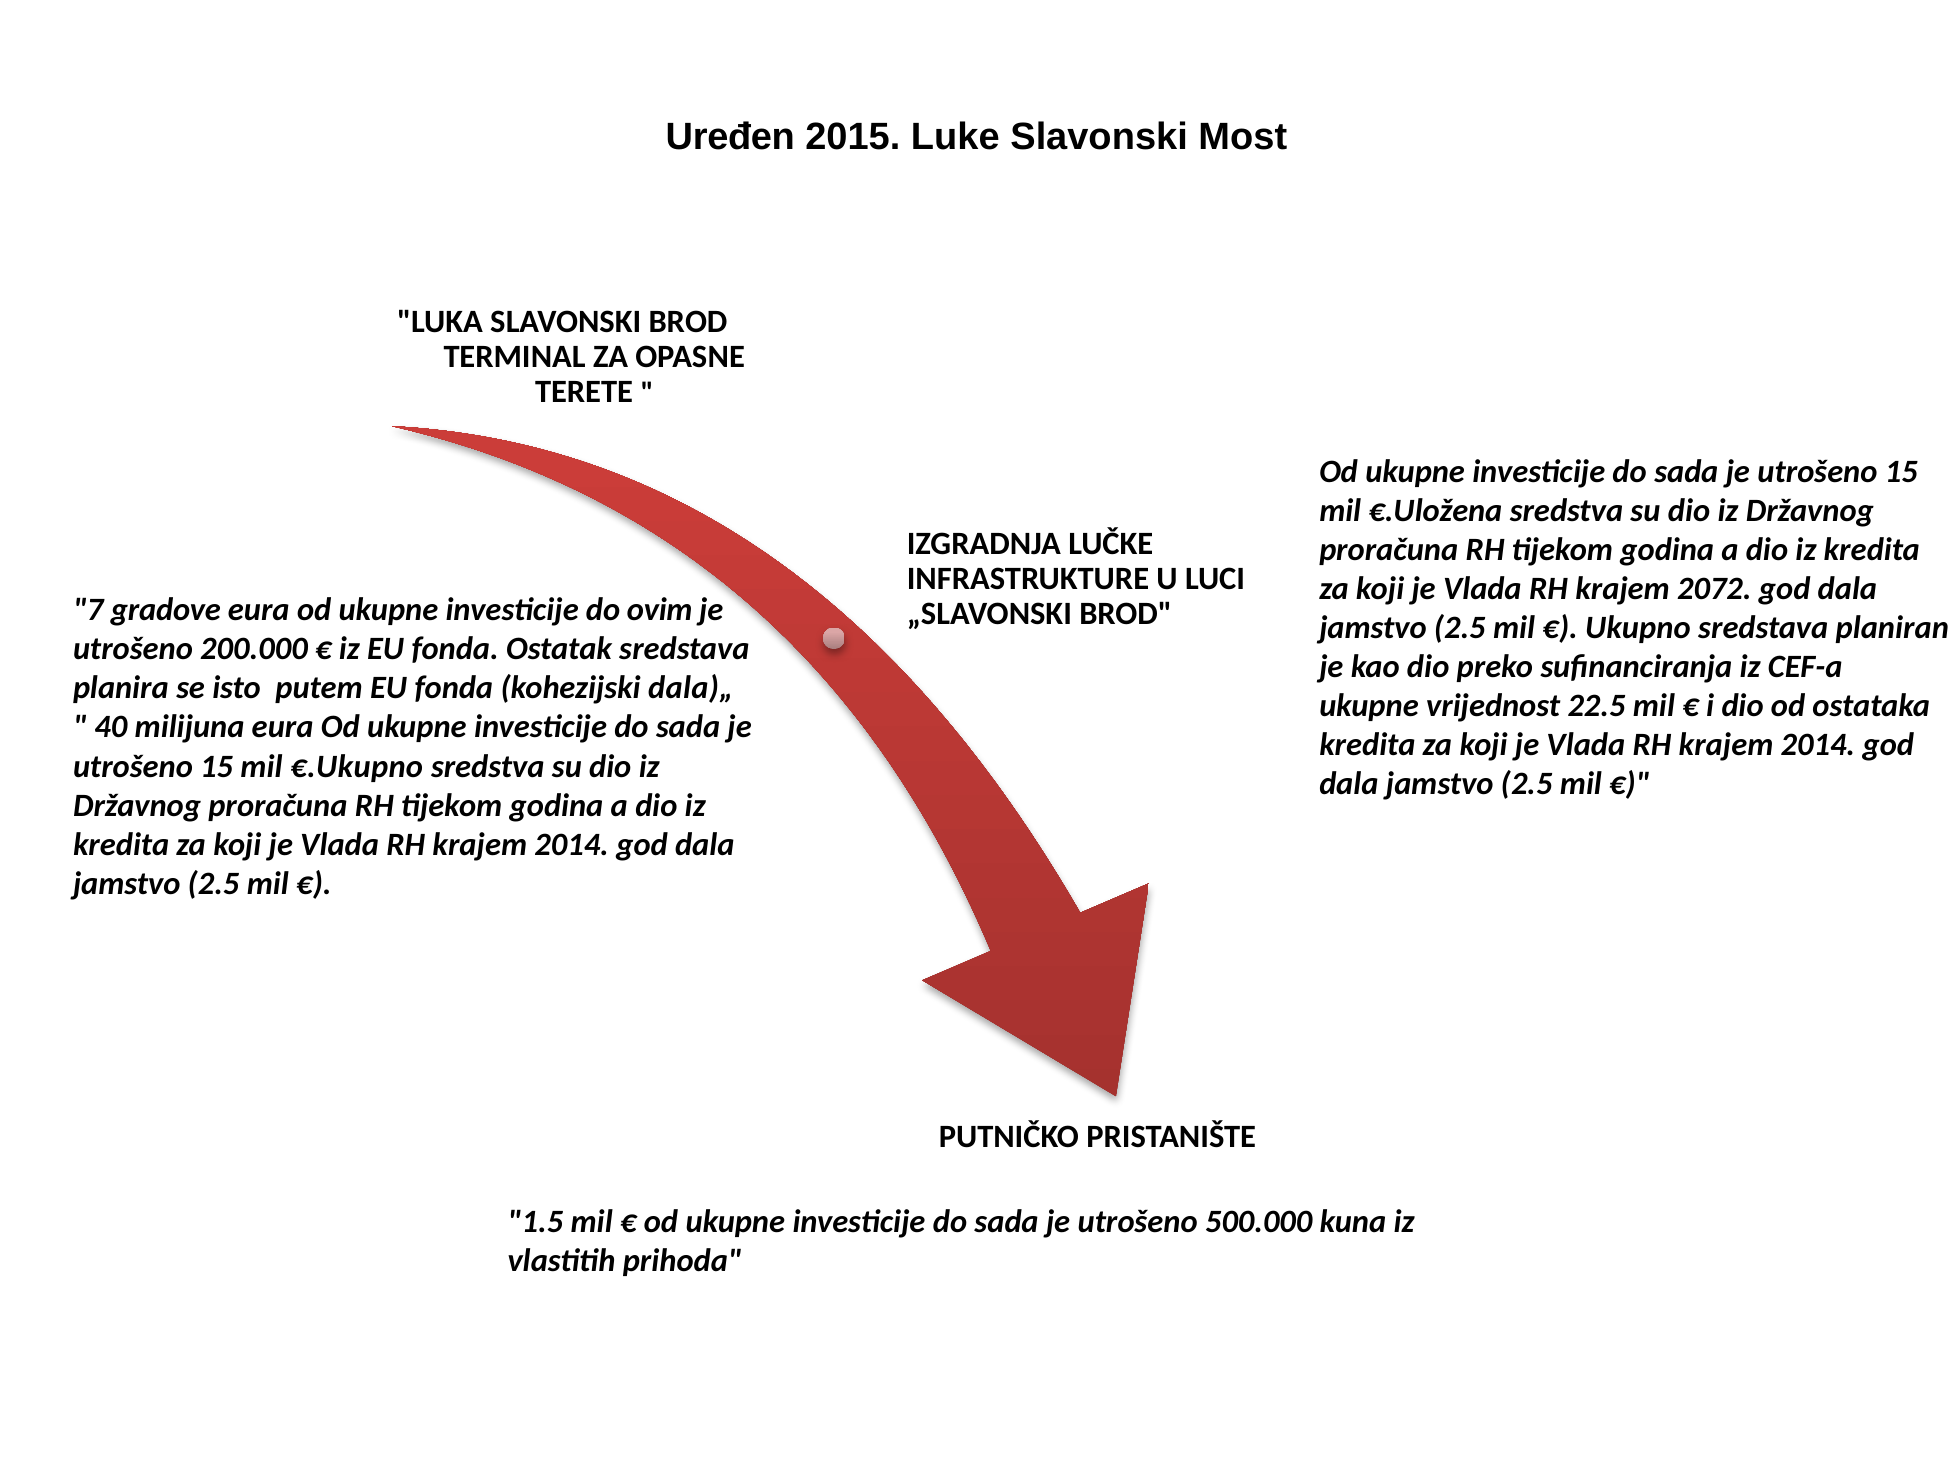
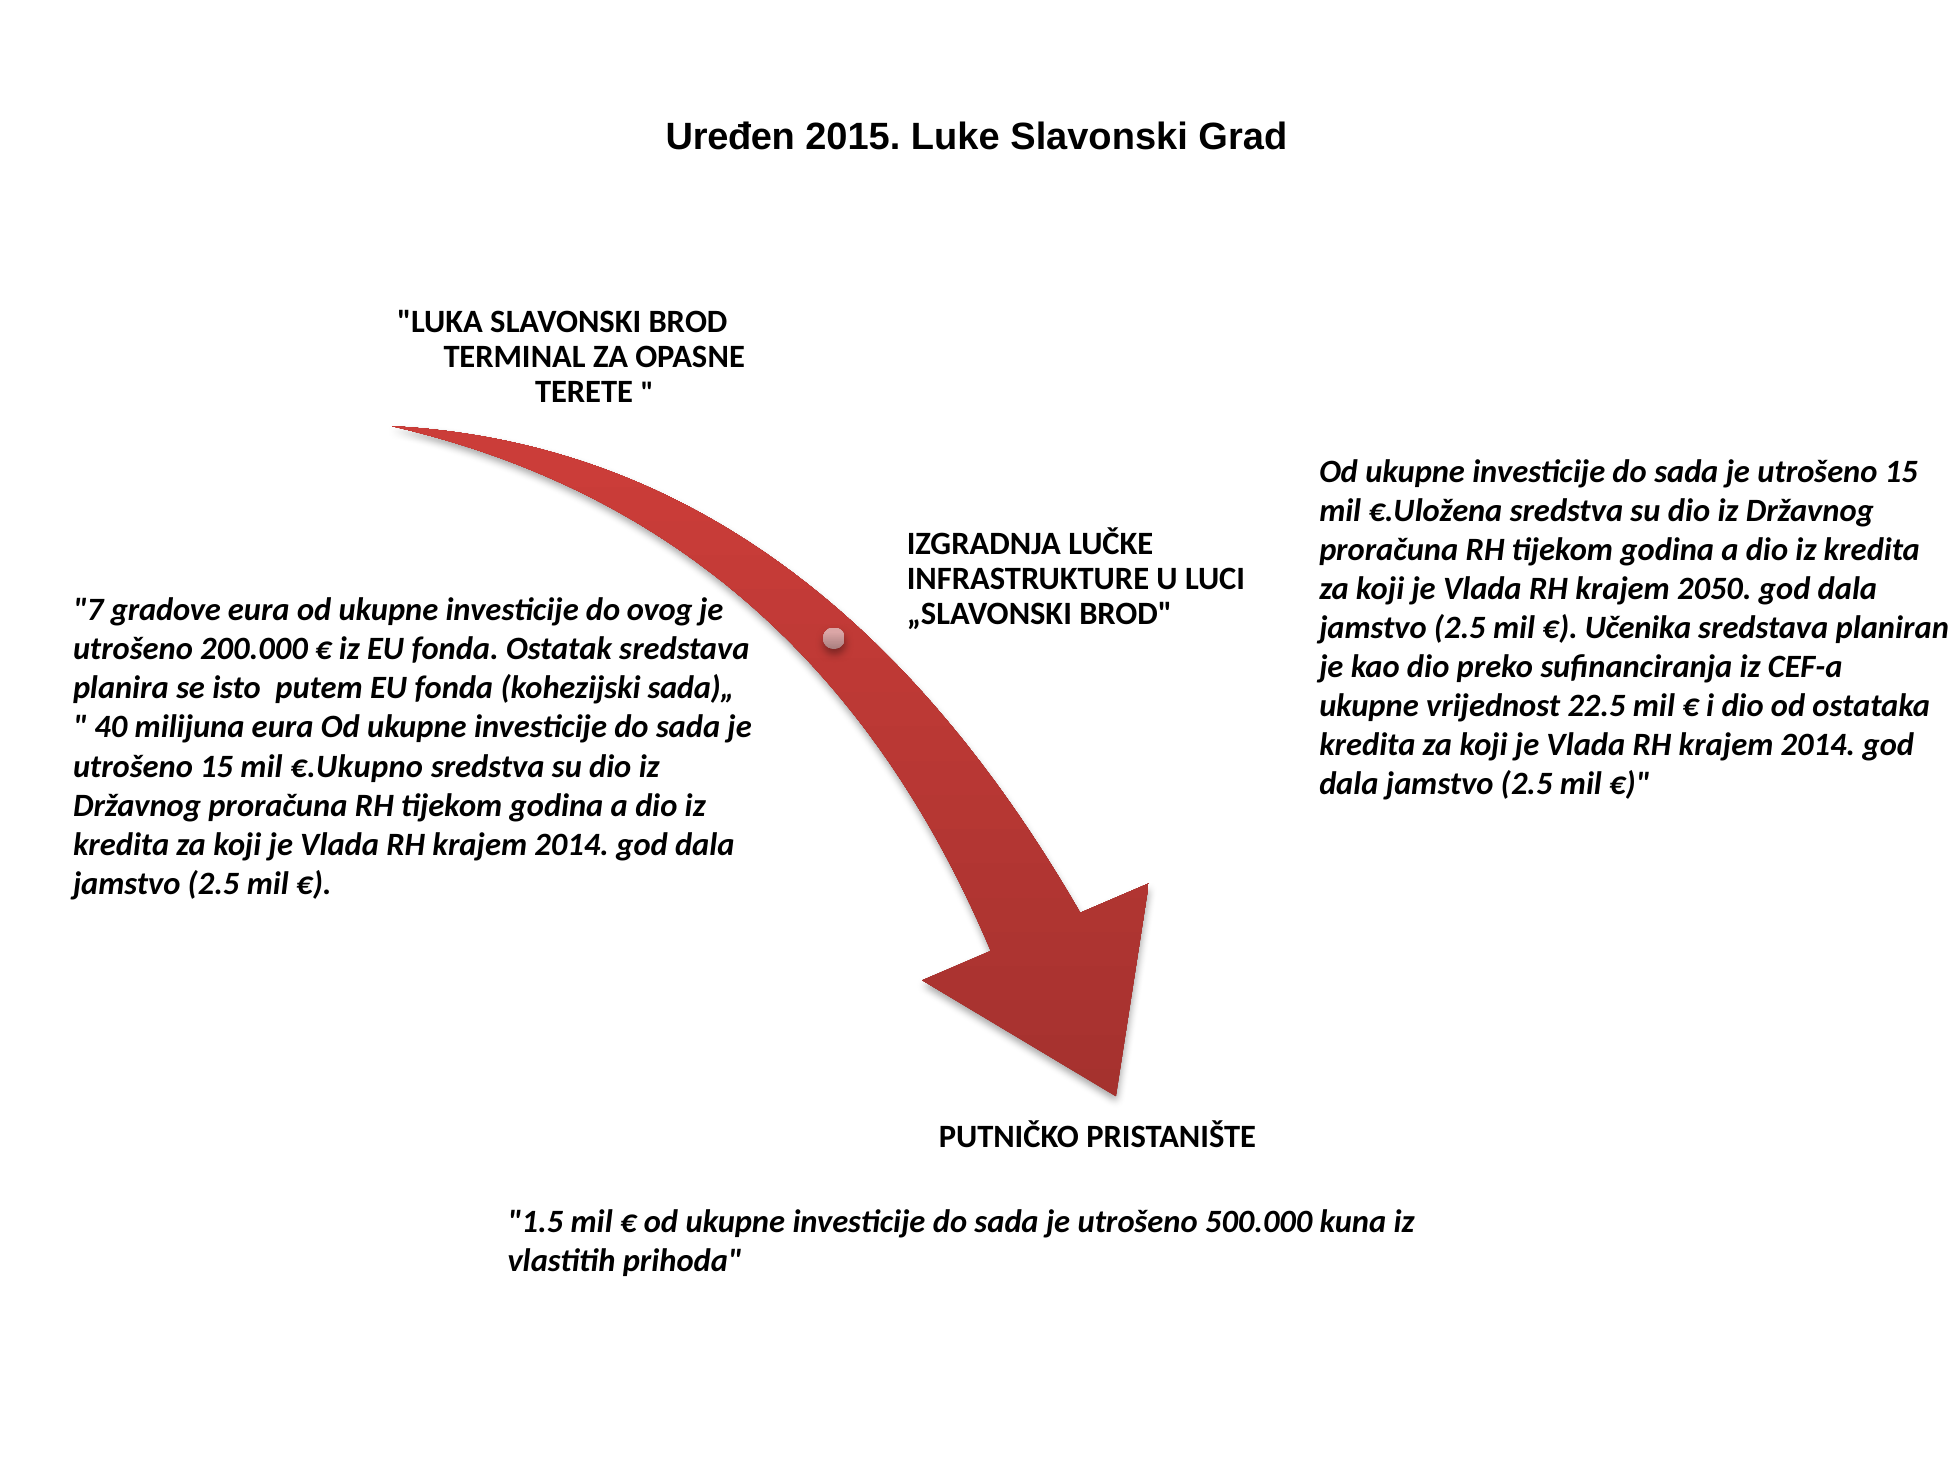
Most: Most -> Grad (1243, 137)
2072: 2072 -> 2050 (1714, 589)
ovim: ovim -> ovog (660, 610)
Ukupno: Ukupno -> Učenika (1638, 628)
dala)„: dala)„ -> sada)„ (691, 688)
